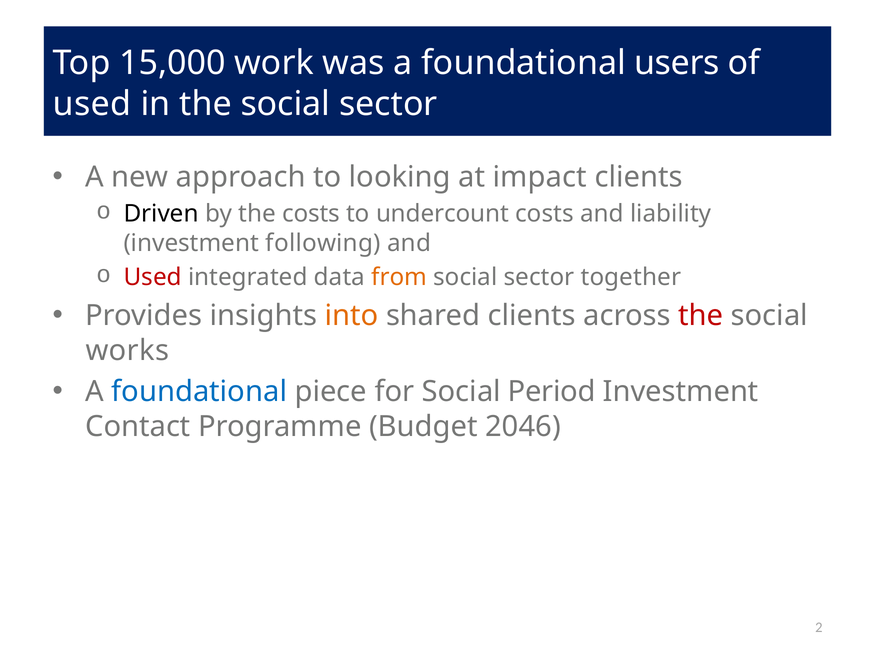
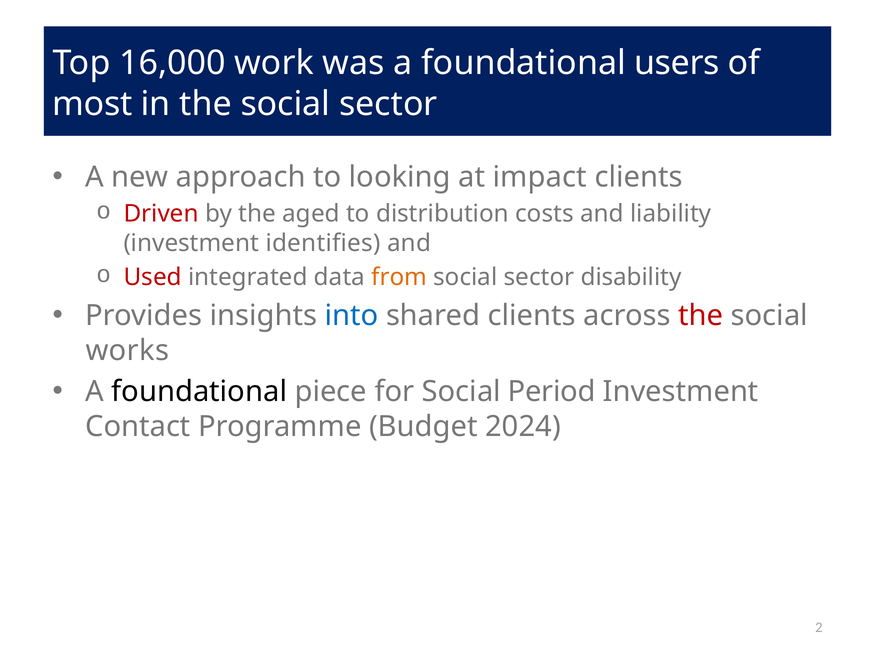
15,000: 15,000 -> 16,000 (172, 63)
used: used -> most (92, 104)
Driven colour: black -> red (161, 214)
the costs: costs -> aged (311, 214)
undercount: undercount -> distribution (442, 214)
following: following -> identifies (323, 243)
together: together -> disability (631, 277)
into colour: orange -> blue (352, 315)
foundational colour: blue -> black (199, 391)
2046: 2046 -> 2024 (523, 426)
